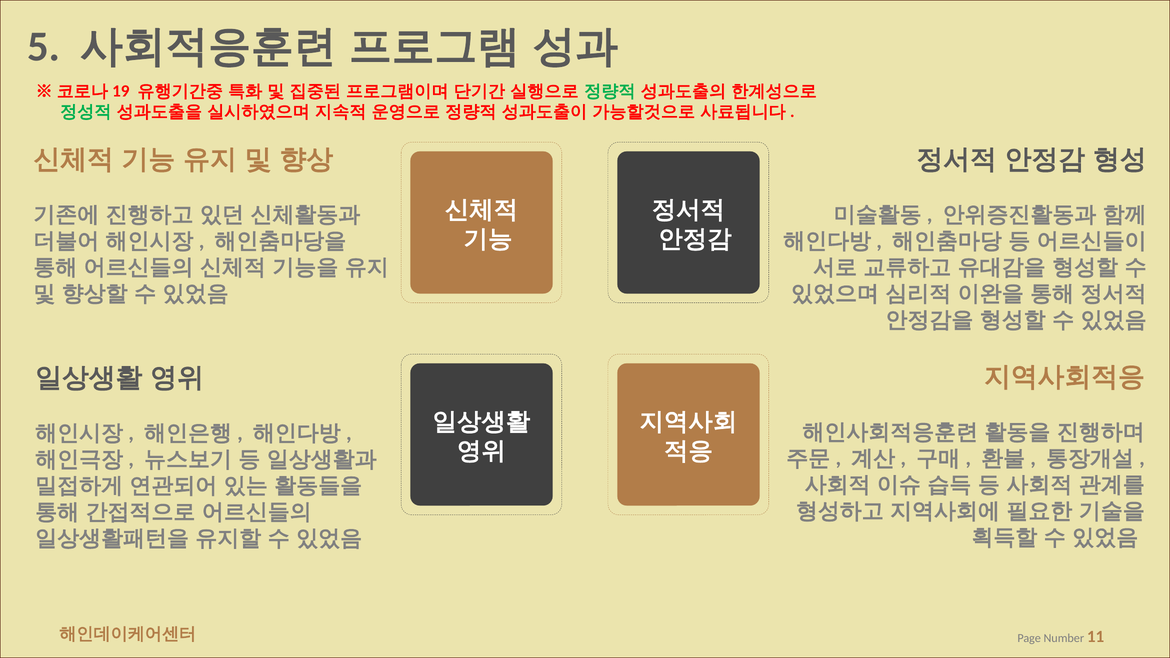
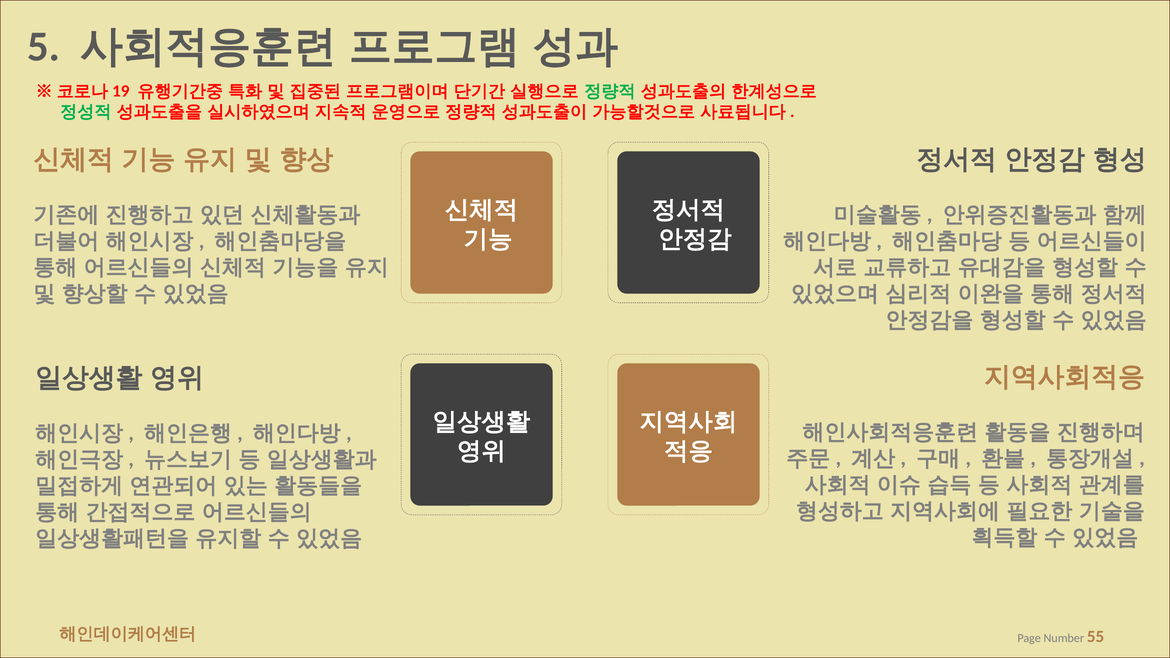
11: 11 -> 55 (1096, 637)
